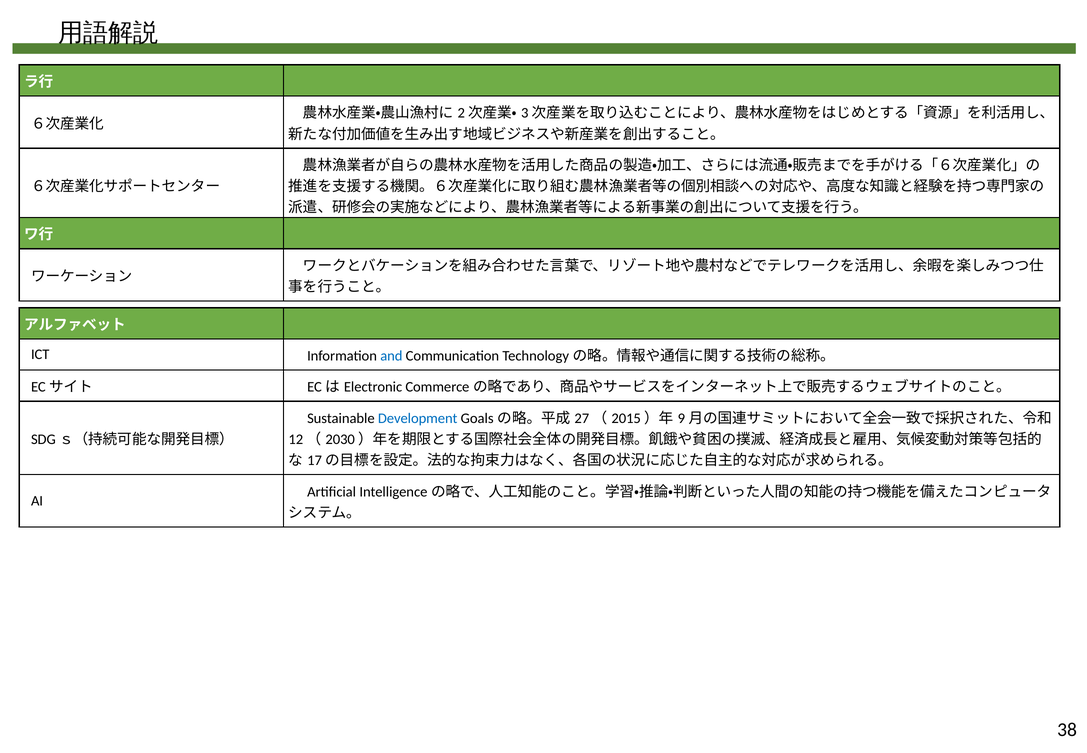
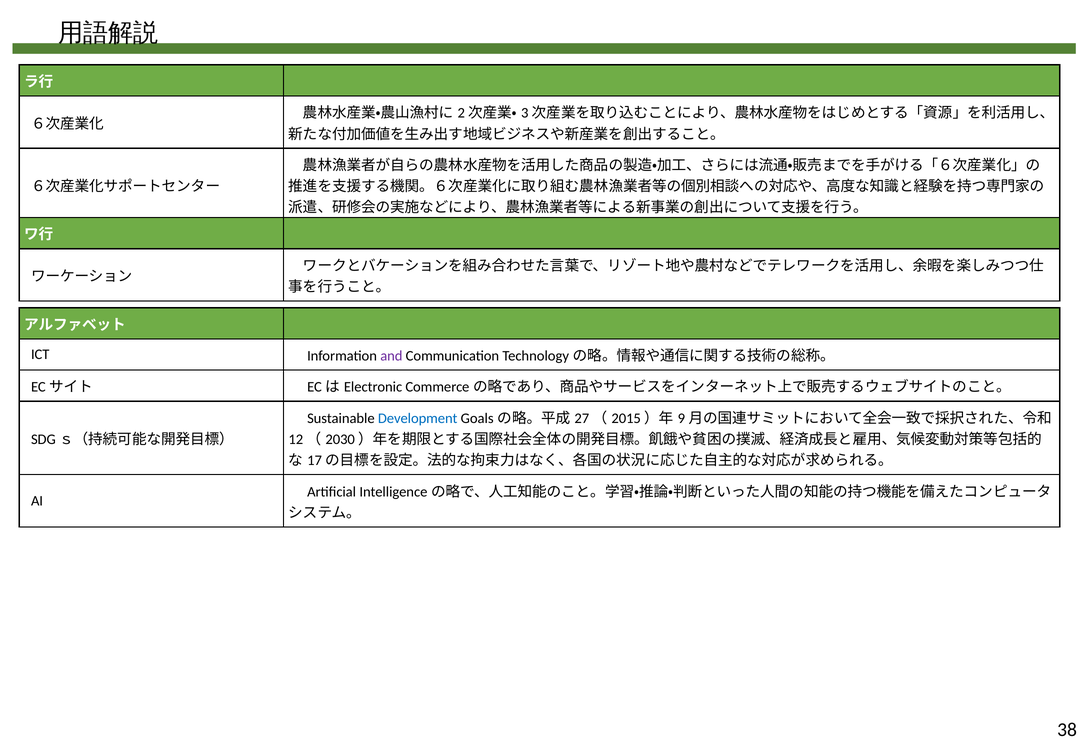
and colour: blue -> purple (391, 356)
